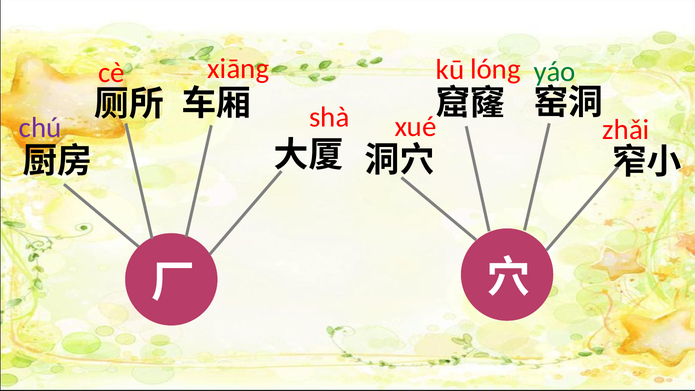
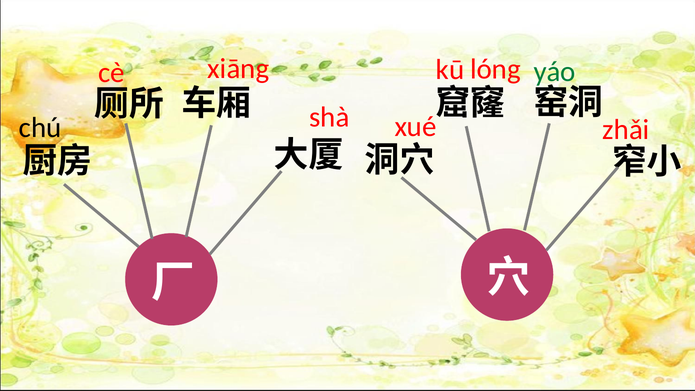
chú colour: purple -> black (40, 128)
